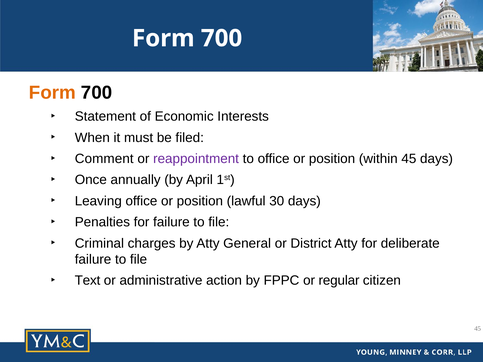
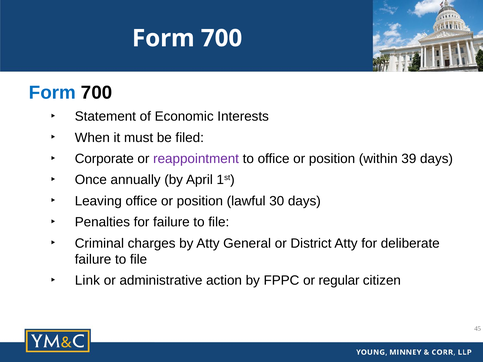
Form colour: orange -> blue (52, 93)
Comment: Comment -> Corporate (104, 159)
within 45: 45 -> 39 (409, 159)
Text: Text -> Link (87, 281)
